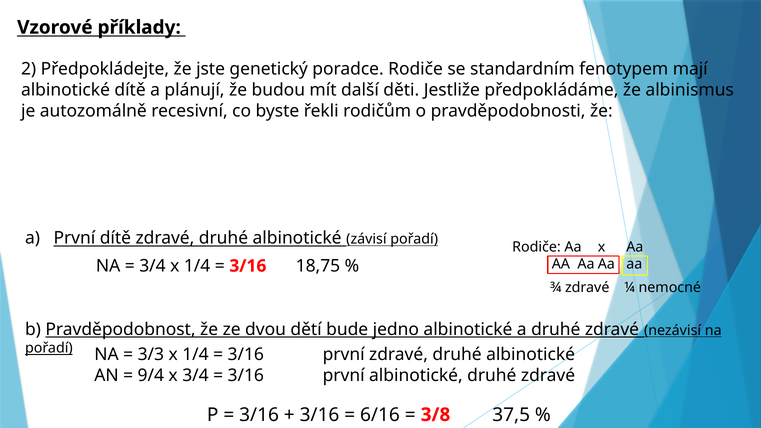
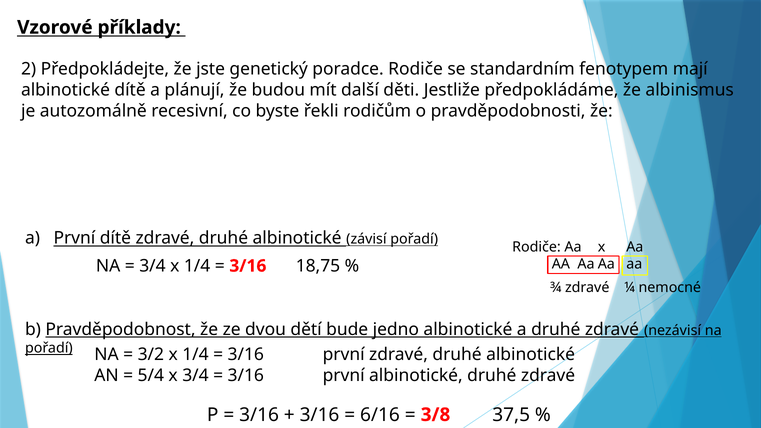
3/3: 3/3 -> 3/2 (151, 355)
9/4: 9/4 -> 5/4 (151, 375)
